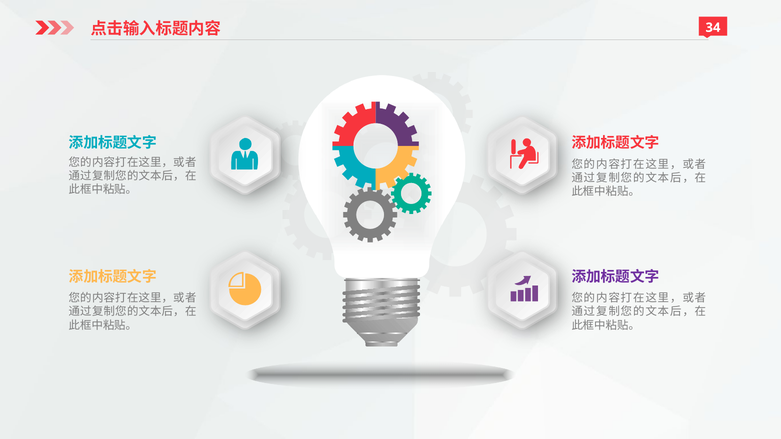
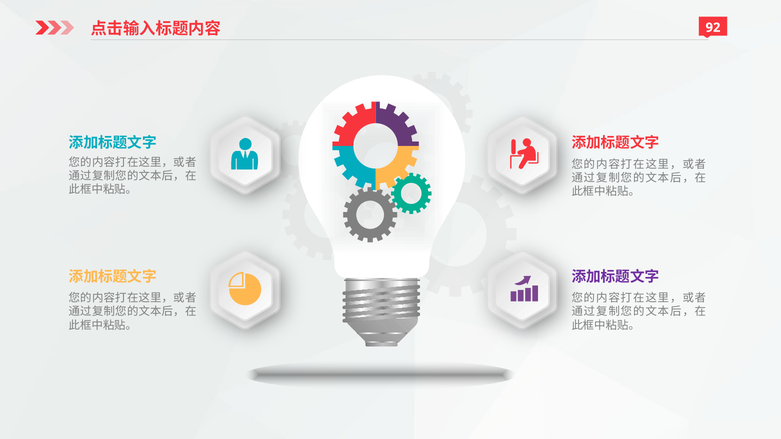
34: 34 -> 92 (713, 28)
